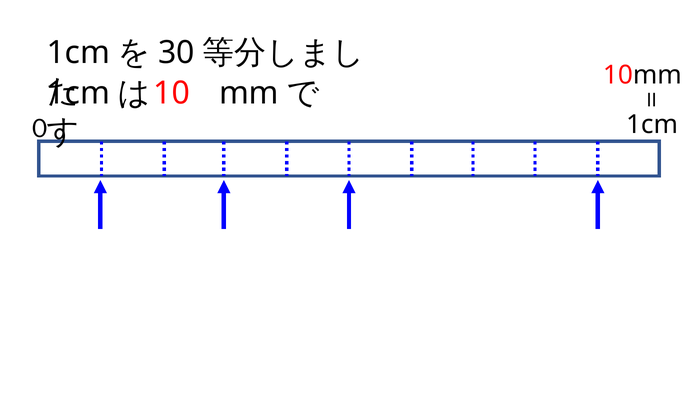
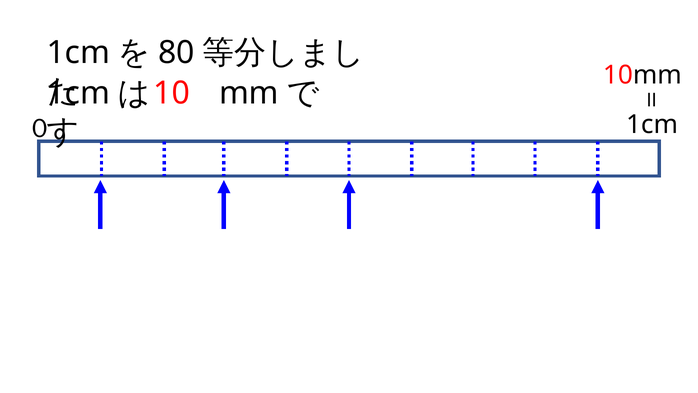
30: 30 -> 80 (176, 53)
